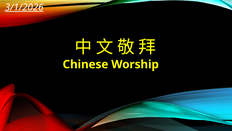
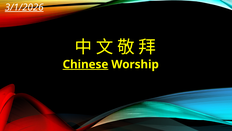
Chinese underline: none -> present (85, 64)
